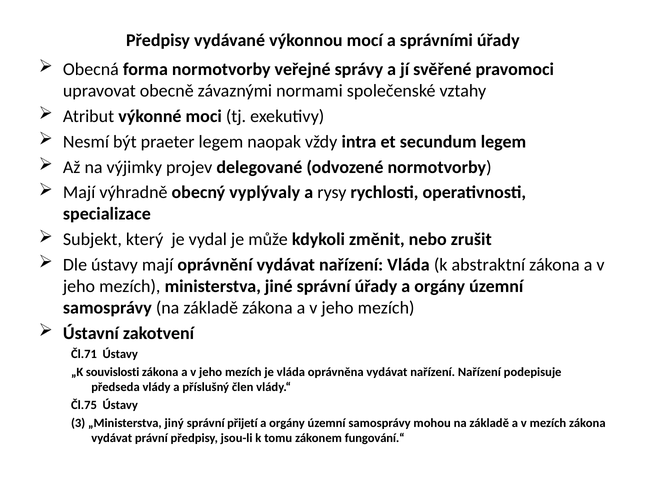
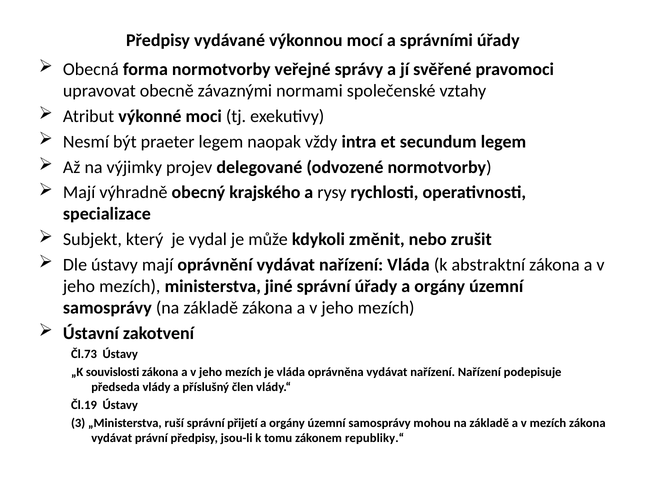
vyplývaly: vyplývaly -> krajského (265, 193)
Čl.71: Čl.71 -> Čl.73 (84, 355)
Čl.75: Čl.75 -> Čl.19 (84, 406)
jiný: jiný -> ruší (174, 424)
fungování.“: fungování.“ -> republiky.“ (375, 439)
